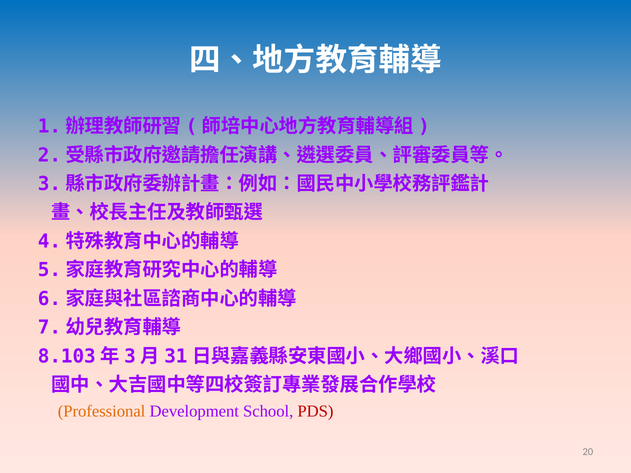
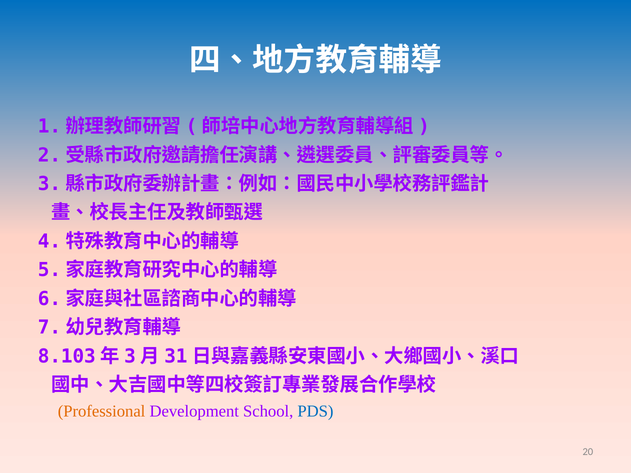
PDS colour: red -> blue (315, 411)
